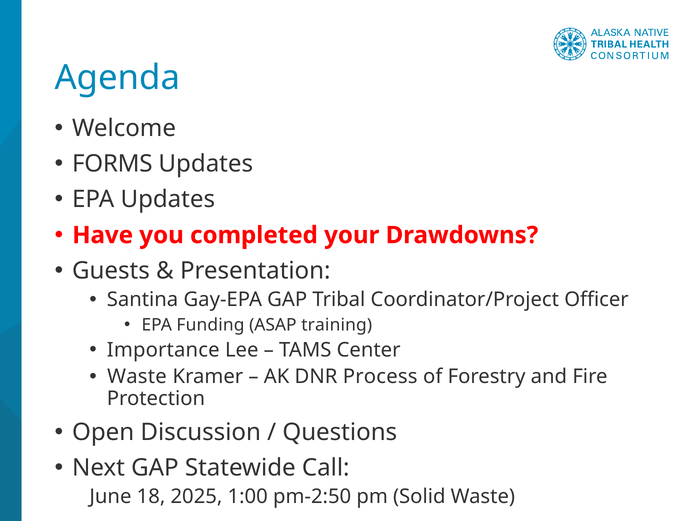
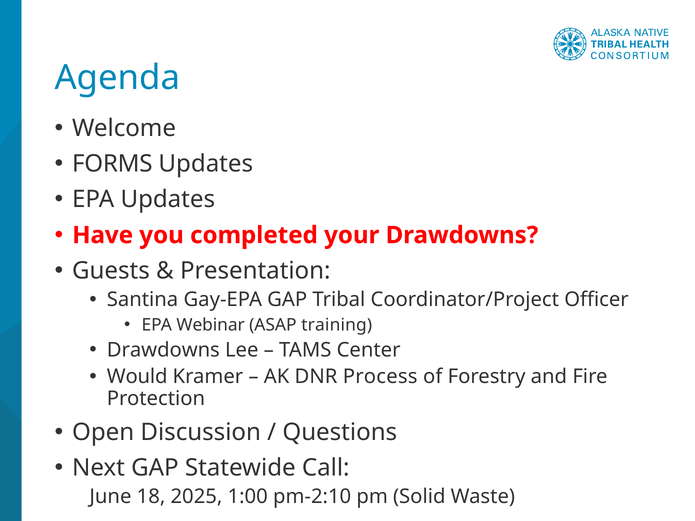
Funding: Funding -> Webinar (211, 325)
Importance: Importance -> Drawdowns (163, 350)
Waste: Waste -> Would (137, 377)
pm-2:50: pm-2:50 -> pm-2:10 (312, 497)
